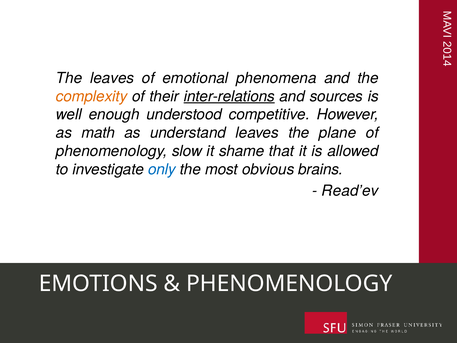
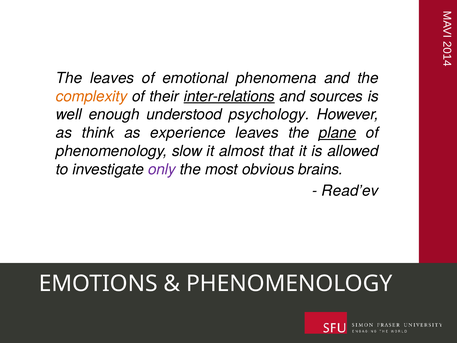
competitive: competitive -> psychology (269, 115)
math: math -> think (98, 133)
understand: understand -> experience (188, 133)
plane underline: none -> present (338, 133)
shame: shame -> almost (242, 151)
only colour: blue -> purple (162, 169)
